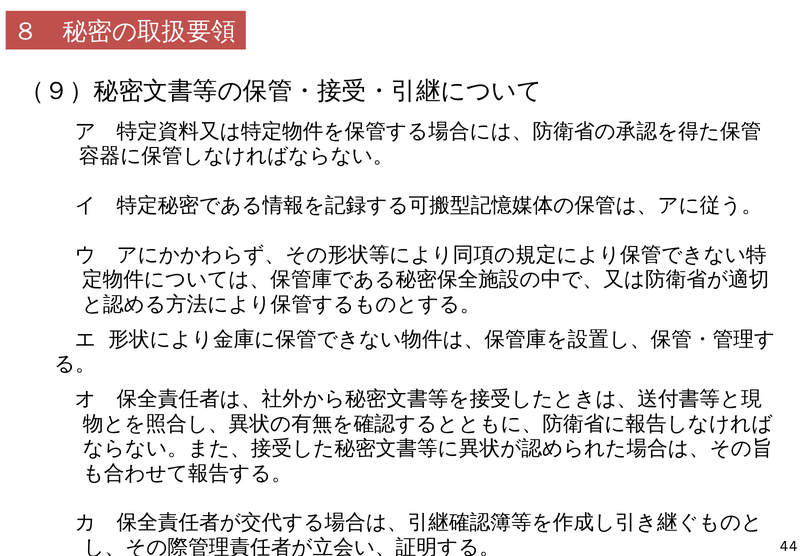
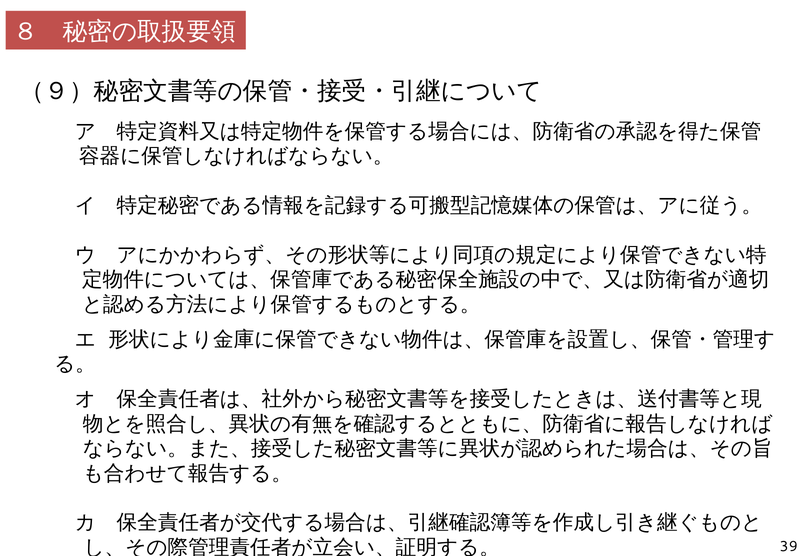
44: 44 -> 39 (789, 547)
